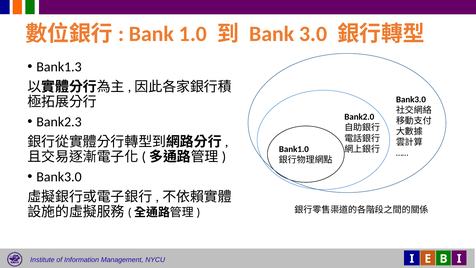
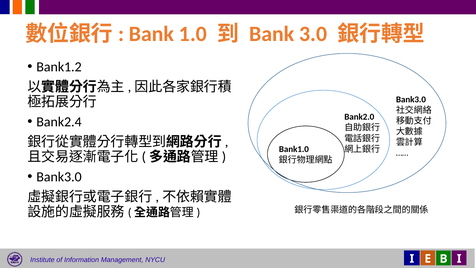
Bank1.3: Bank1.3 -> Bank1.2 (59, 67)
Bank2.3: Bank2.3 -> Bank2.4 (59, 122)
